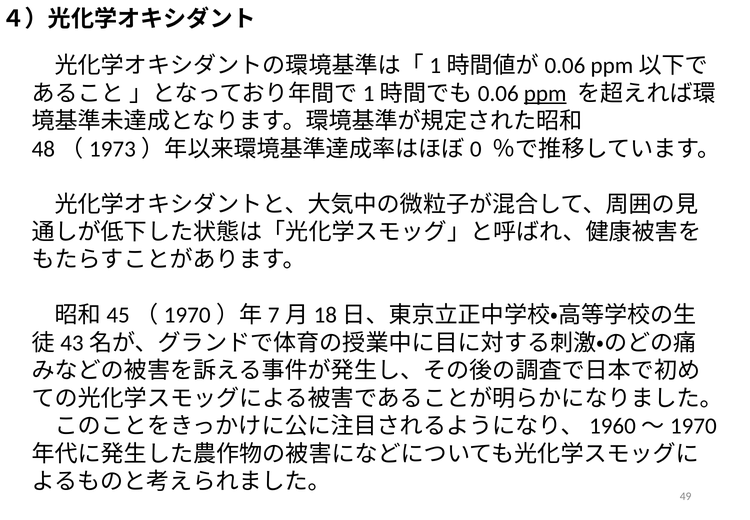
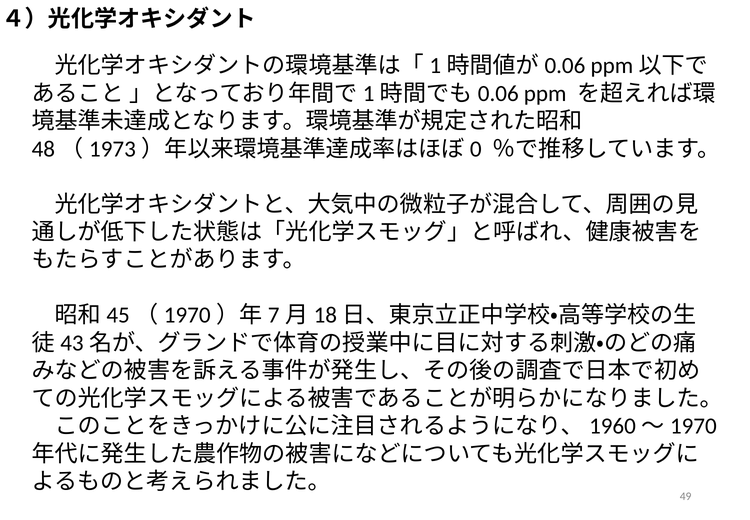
ppm underline: present -> none (545, 93)
